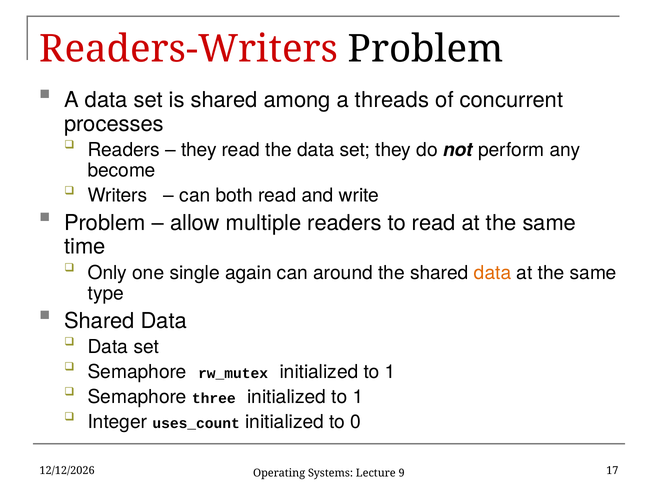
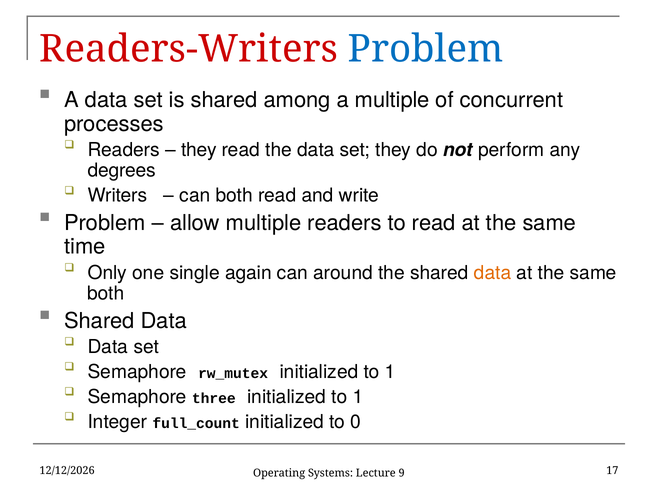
Problem colour: black -> blue (426, 49)
a threads: threads -> multiple (392, 100)
become: become -> degrees (122, 171)
type: type -> both (106, 294)
uses_count: uses_count -> full_count (196, 424)
